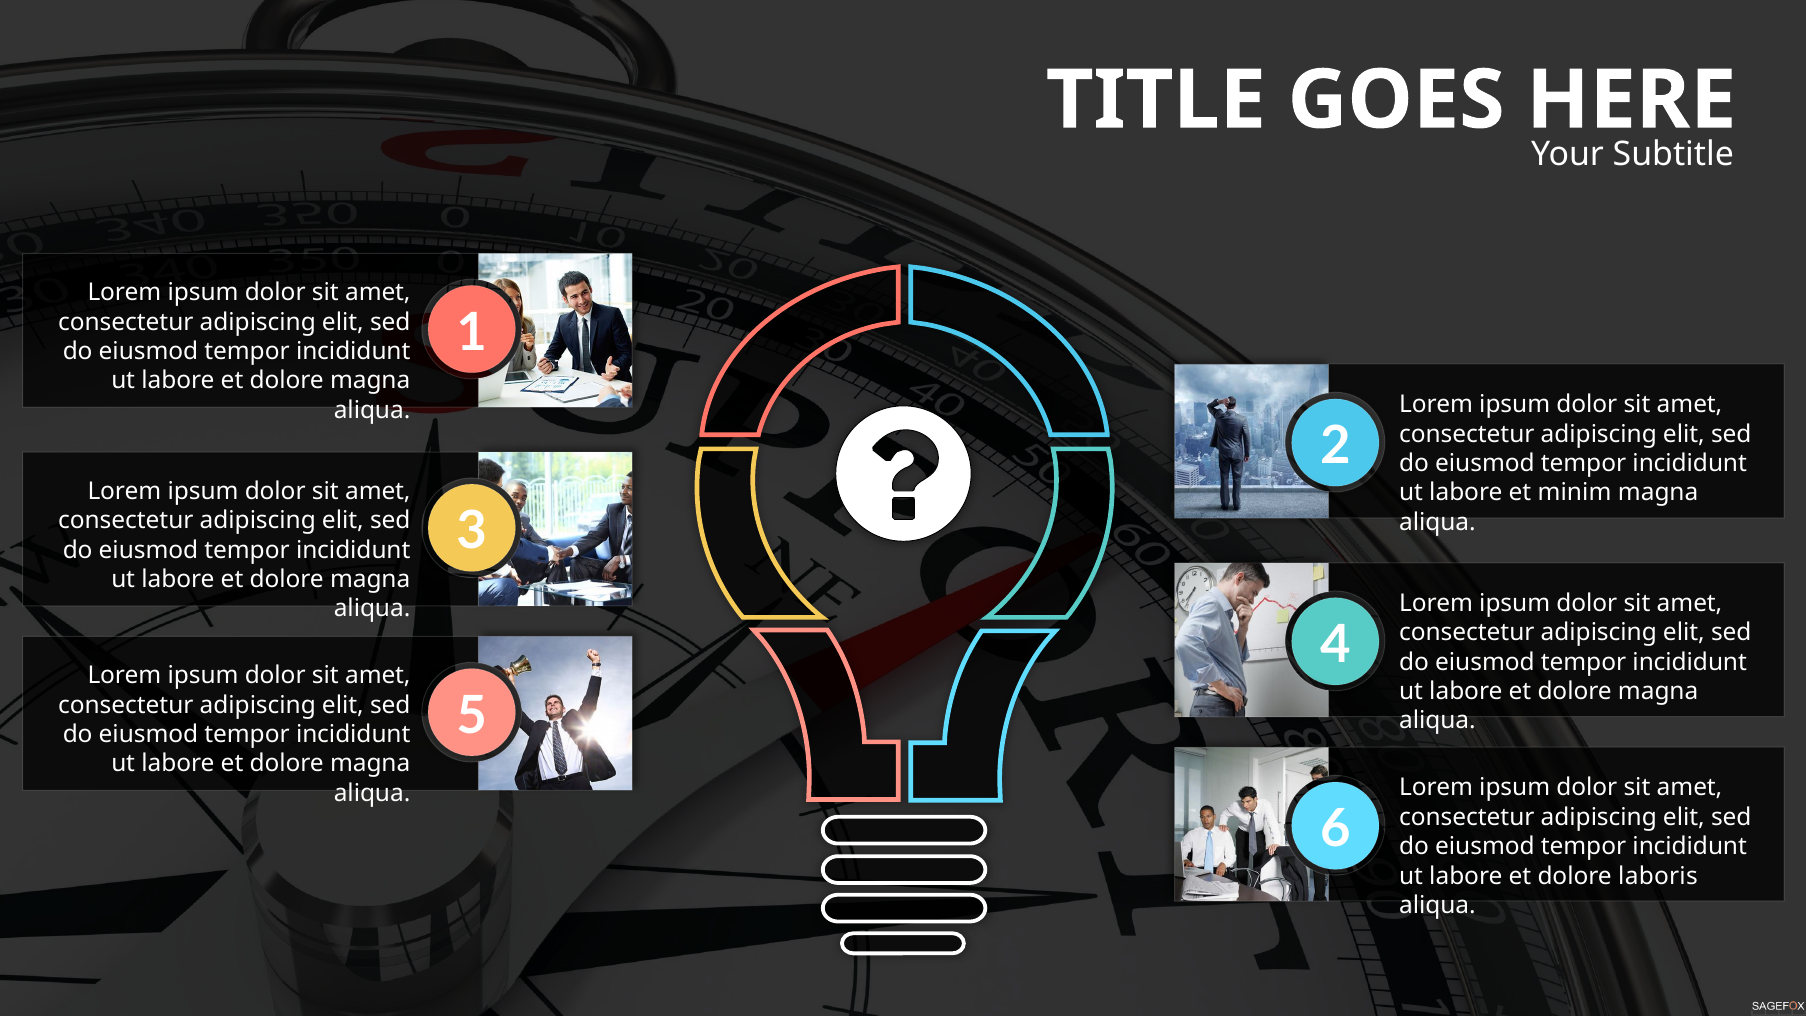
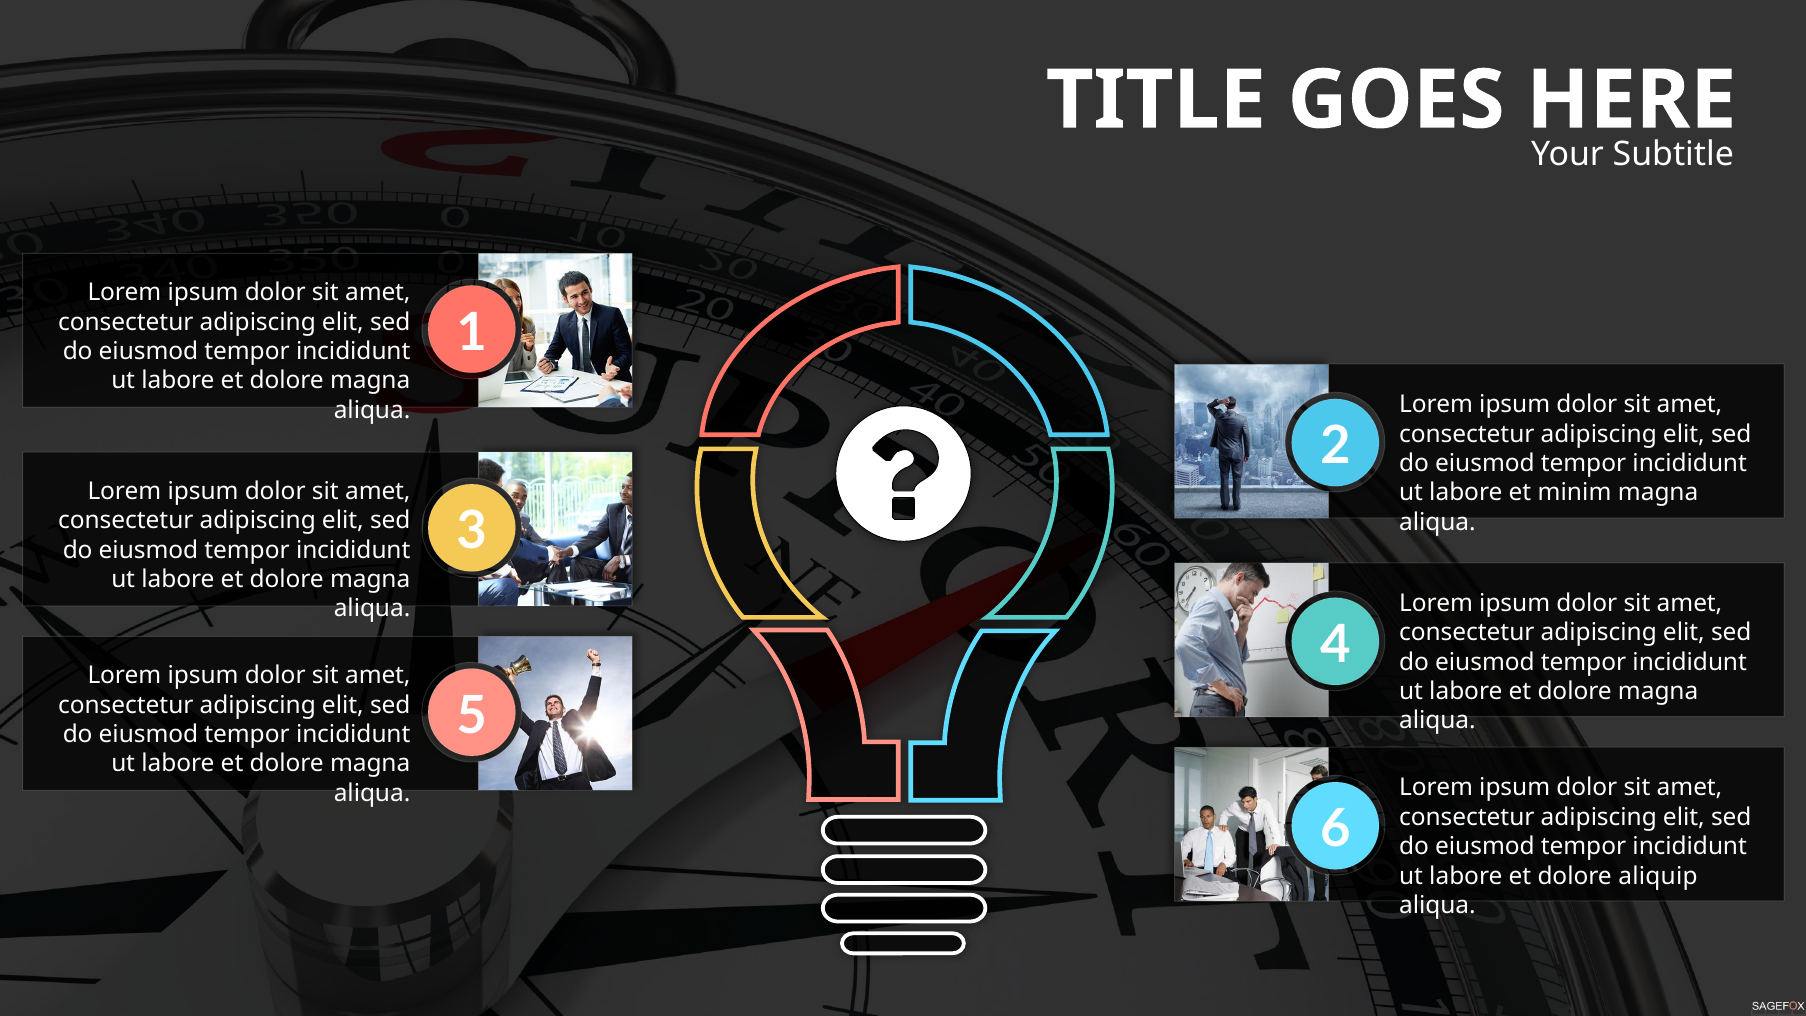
laboris: laboris -> aliquip (1658, 876)
